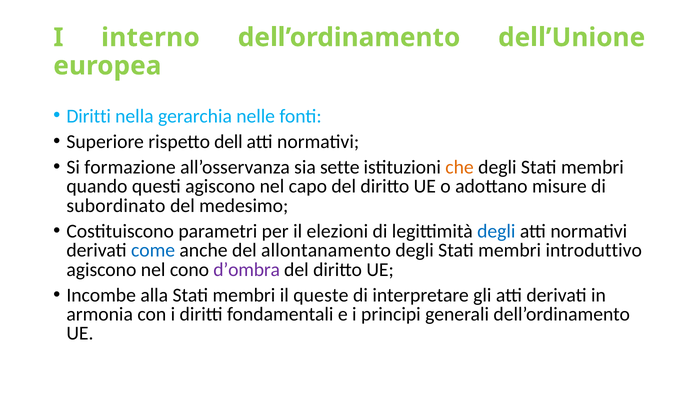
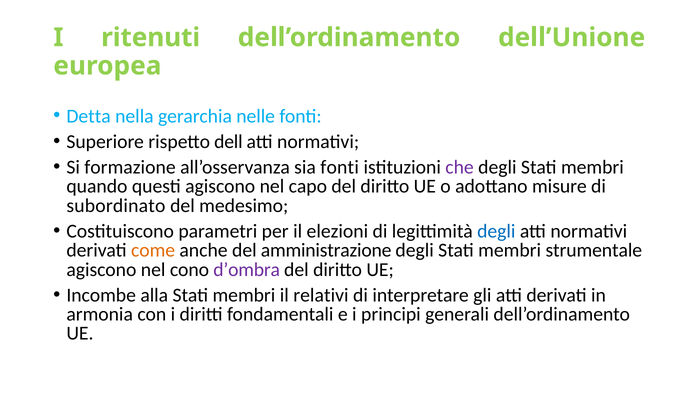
interno: interno -> ritenuti (151, 38)
Diritti: Diritti -> Detta (89, 116)
sia sette: sette -> fonti (340, 167)
che colour: orange -> purple (460, 167)
come colour: blue -> orange (153, 251)
allontanamento: allontanamento -> amministrazione (326, 251)
introduttivo: introduttivo -> strumentale (594, 251)
queste: queste -> relativi (321, 295)
